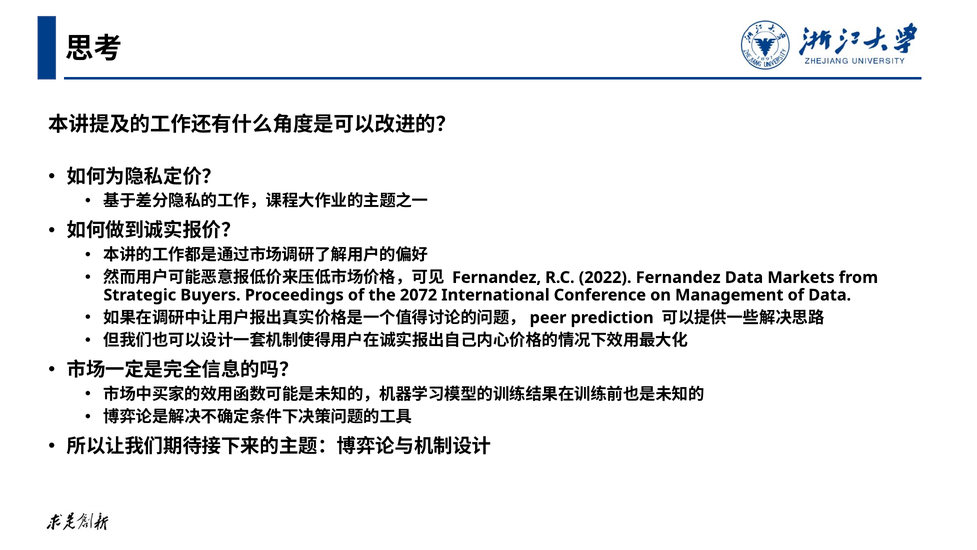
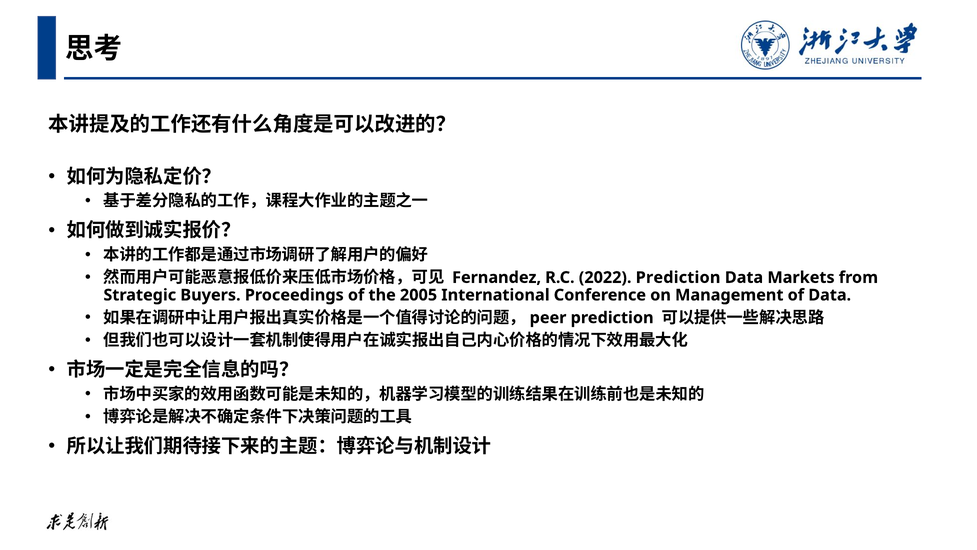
2022 Fernandez: Fernandez -> Prediction (678, 277)
2072: 2072 -> 2005 (419, 295)
